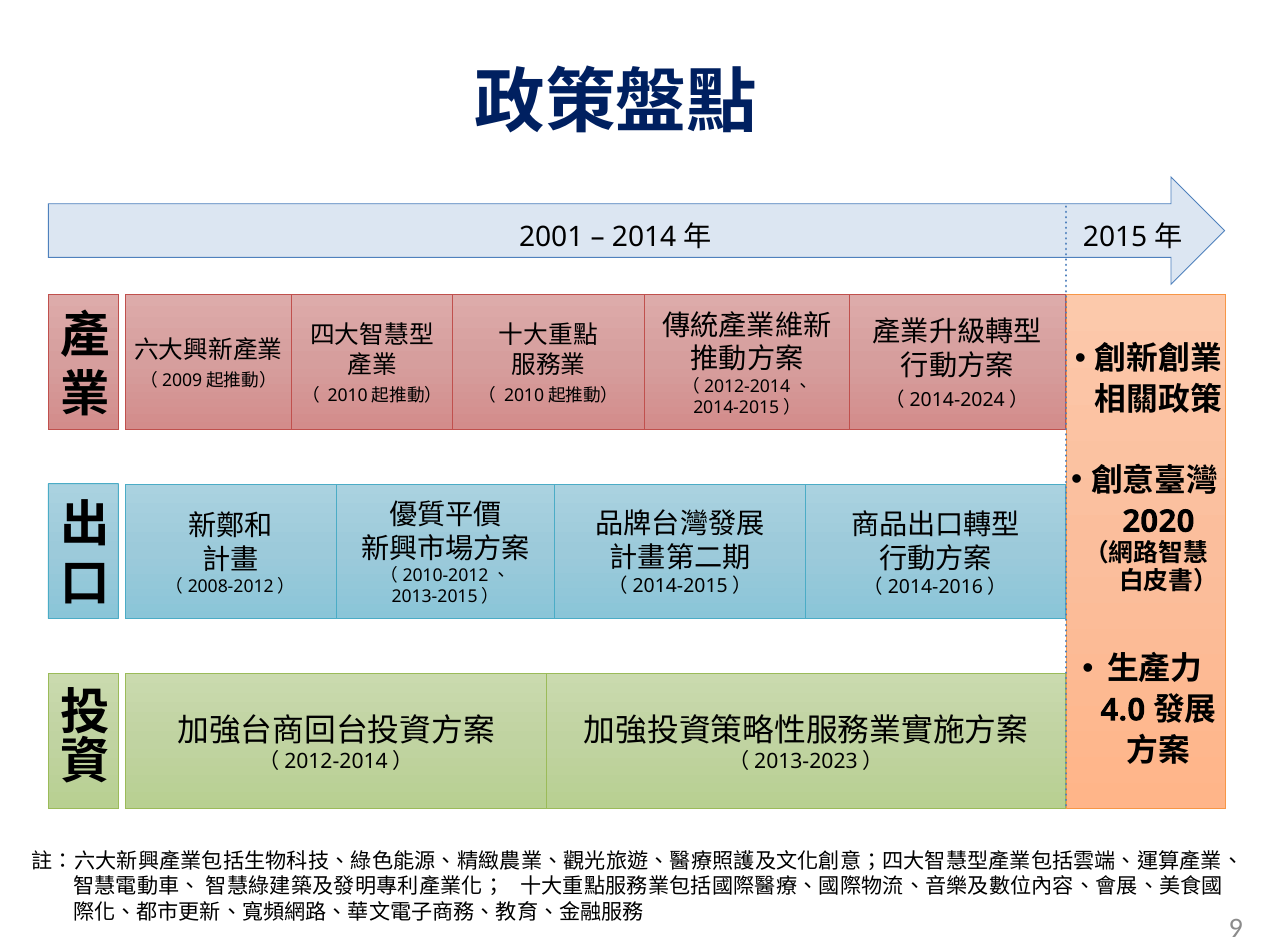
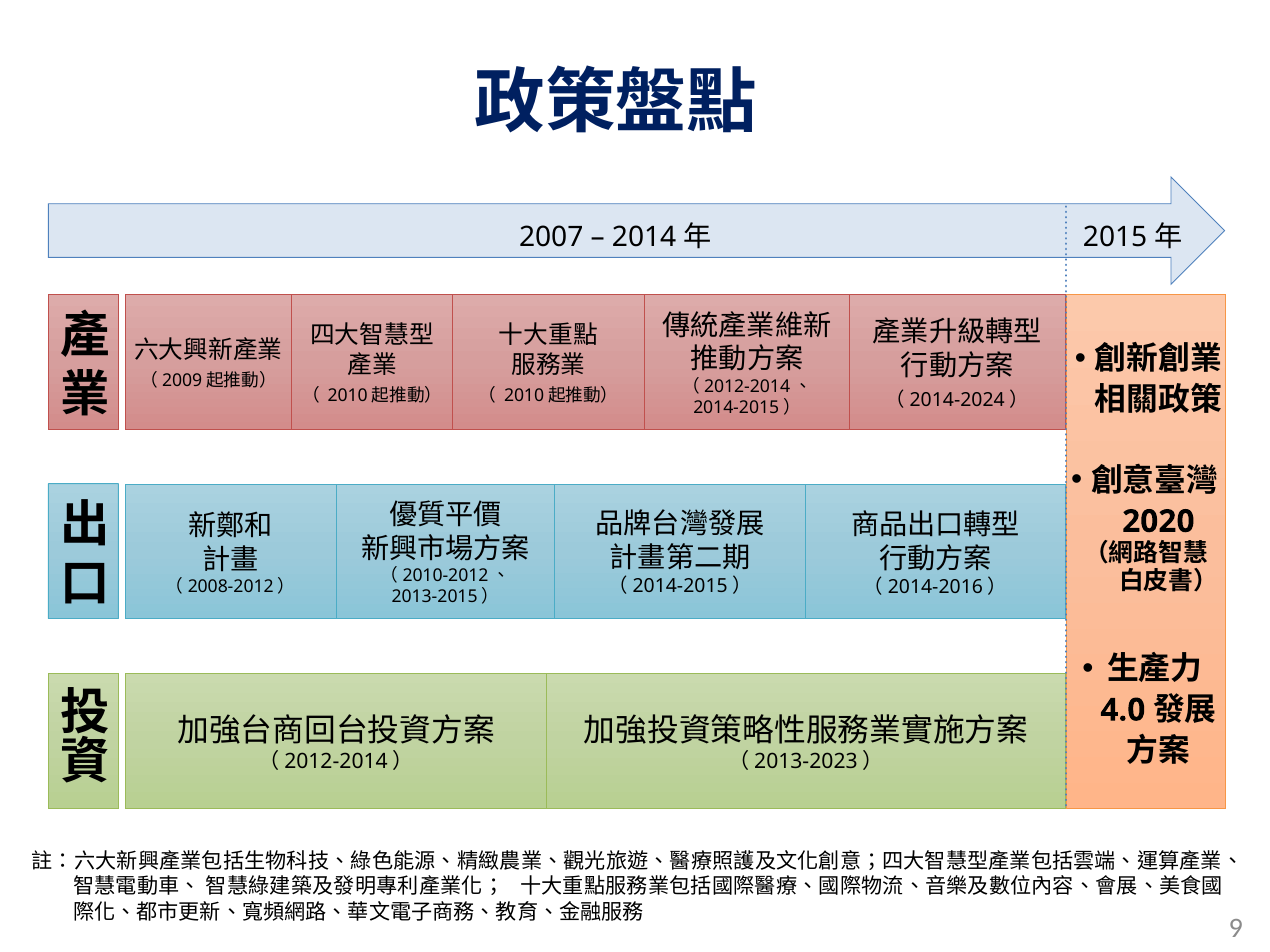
2001: 2001 -> 2007 (551, 237)
